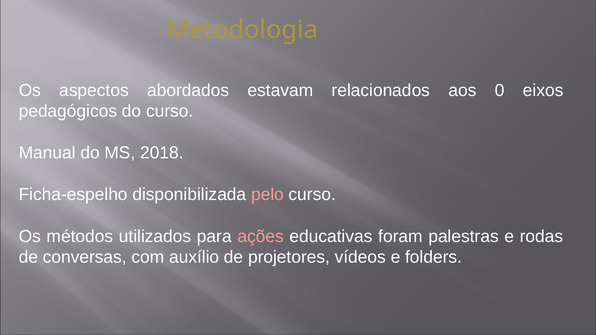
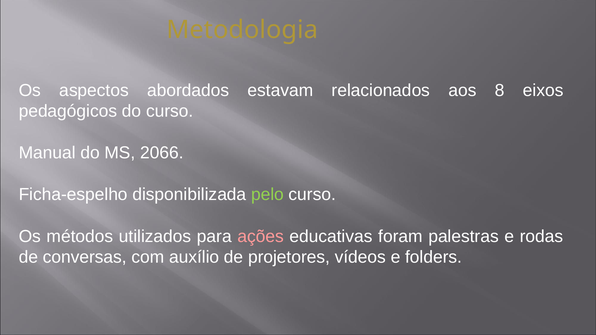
0: 0 -> 8 (500, 90)
2018: 2018 -> 2066 (162, 153)
pelo colour: pink -> light green (267, 195)
